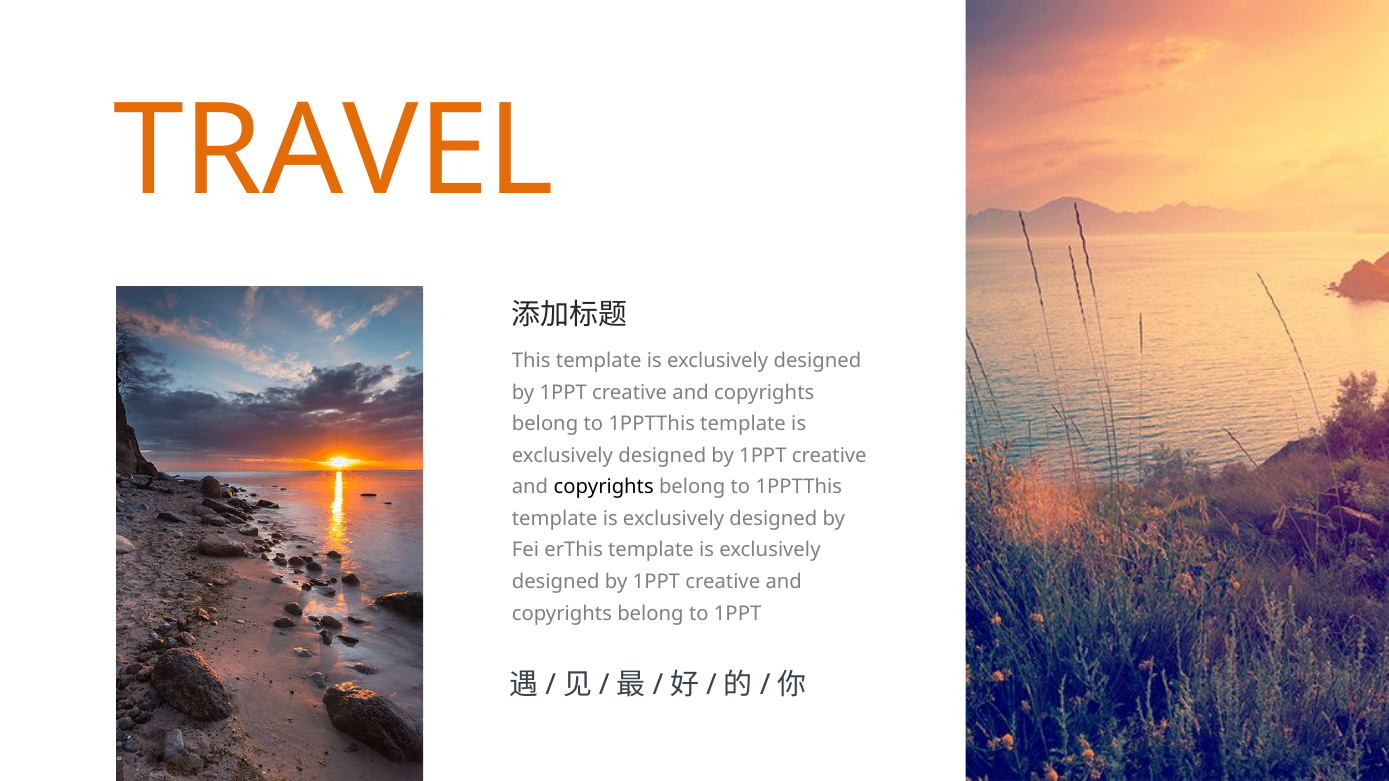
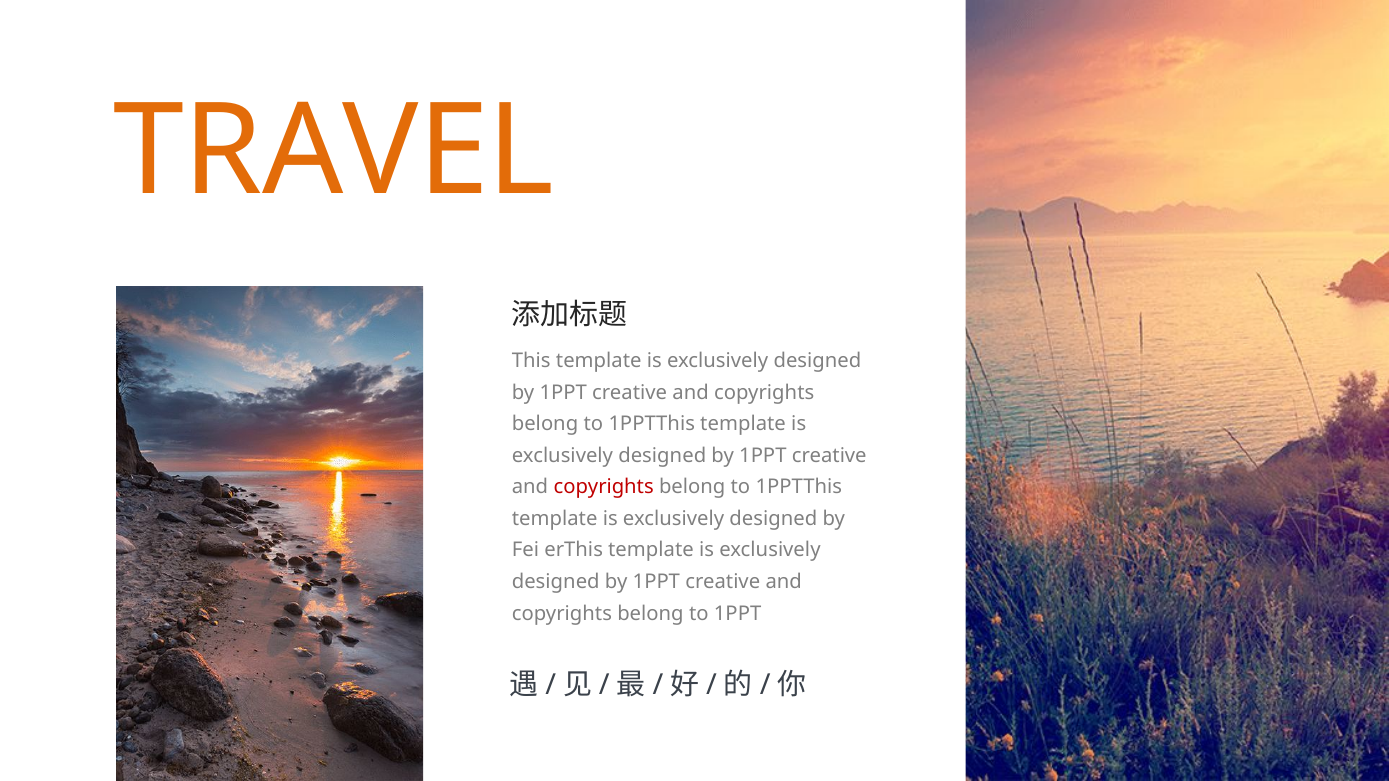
copyrights colour: black -> red (604, 487)
